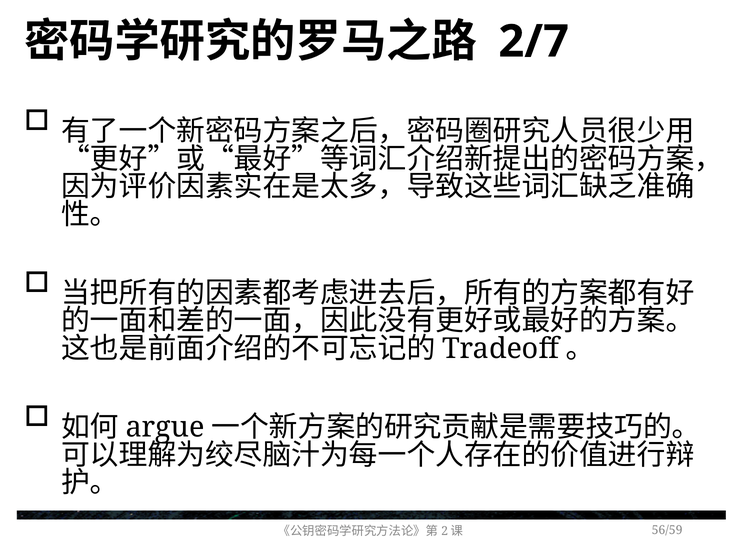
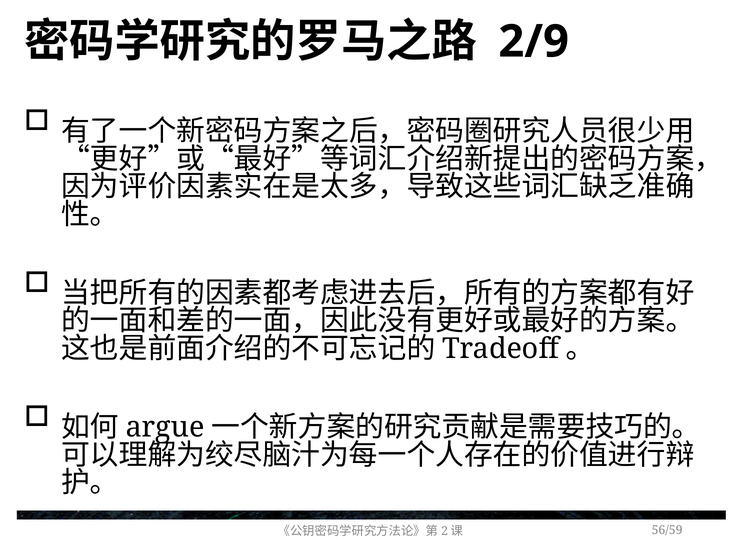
2/7: 2/7 -> 2/9 (534, 42)
